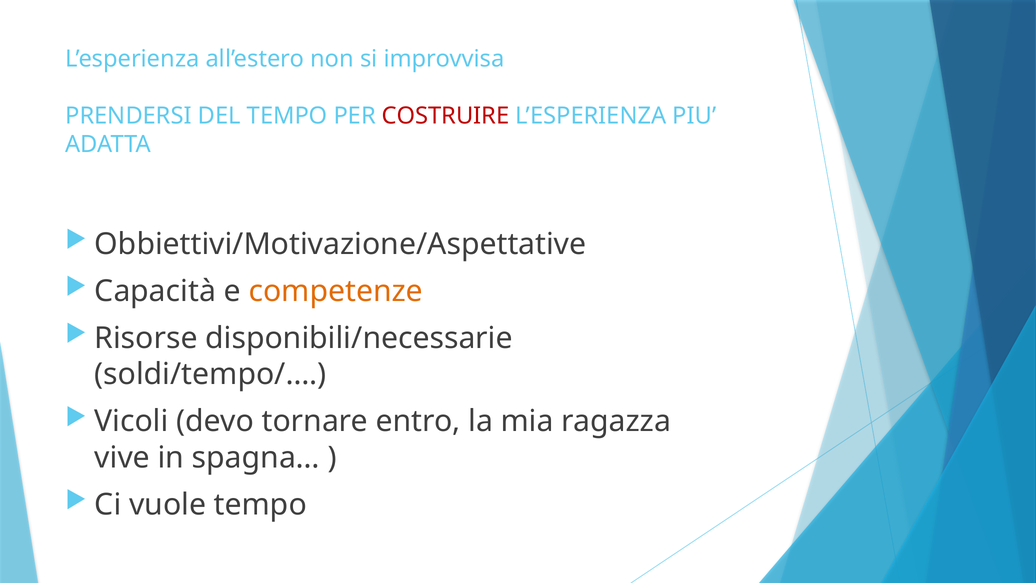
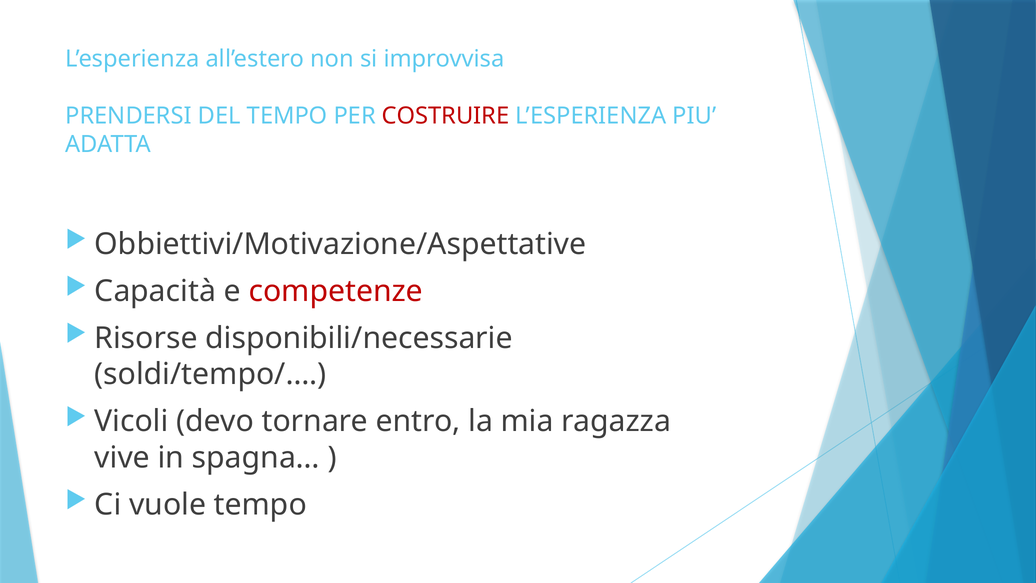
competenze colour: orange -> red (336, 291)
